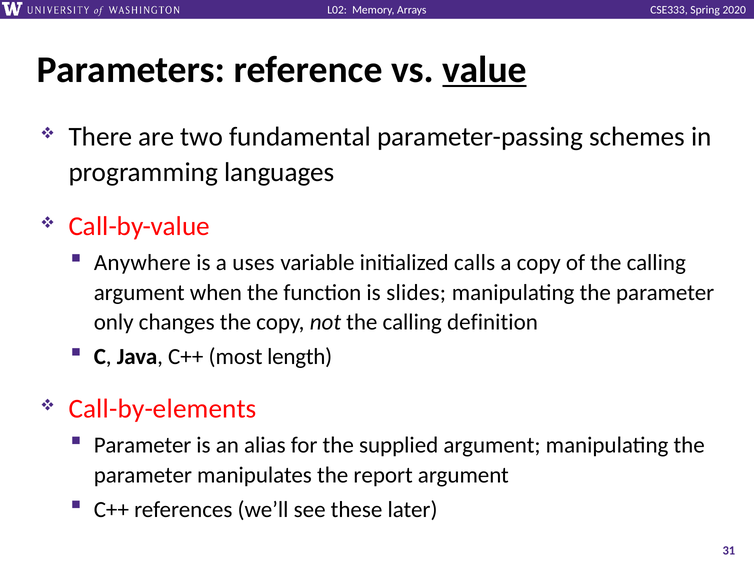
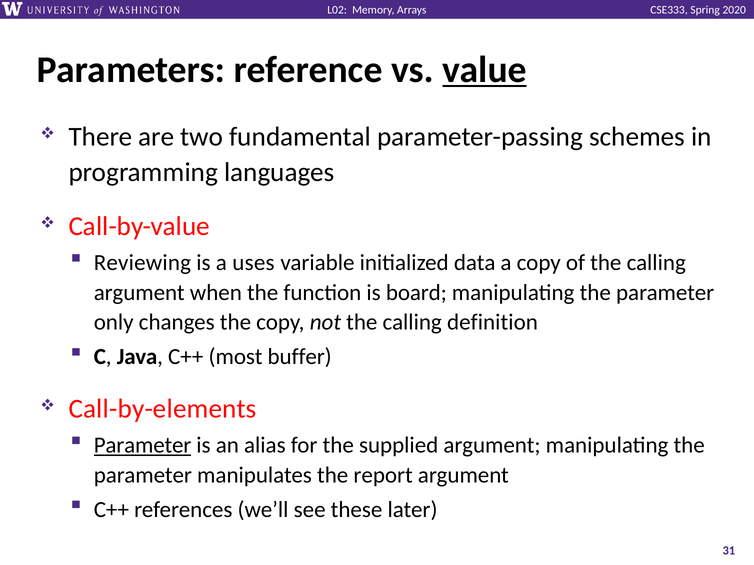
Anywhere: Anywhere -> Reviewing (142, 263)
calls: calls -> data (475, 263)
slides: slides -> board (416, 293)
length: length -> buffer (300, 357)
Parameter underline: none -> present (143, 446)
